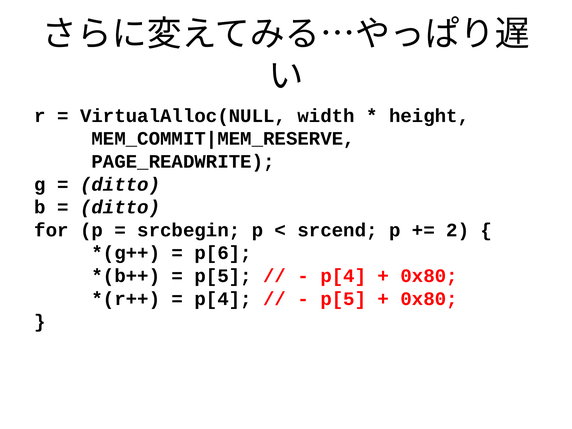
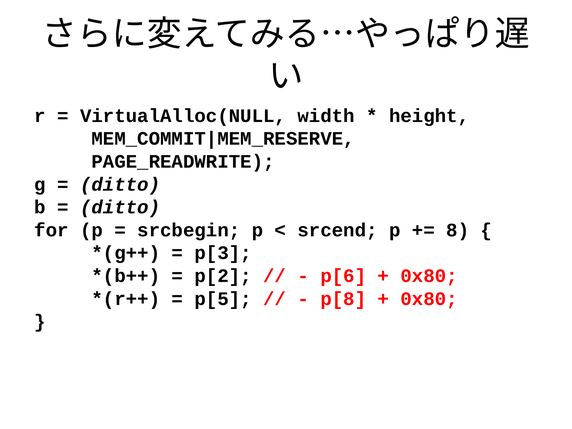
2: 2 -> 8 (458, 230)
p[6: p[6 -> p[3 (223, 253)
p[5: p[5 -> p[2 (223, 276)
p[4: p[4 -> p[6 (343, 276)
p[4: p[4 -> p[5 (223, 299)
p[5: p[5 -> p[8 (343, 299)
